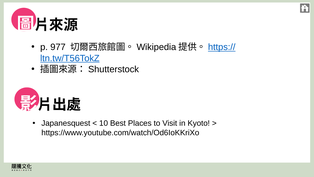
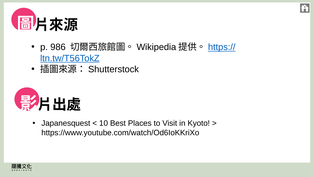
977: 977 -> 986 (58, 47)
